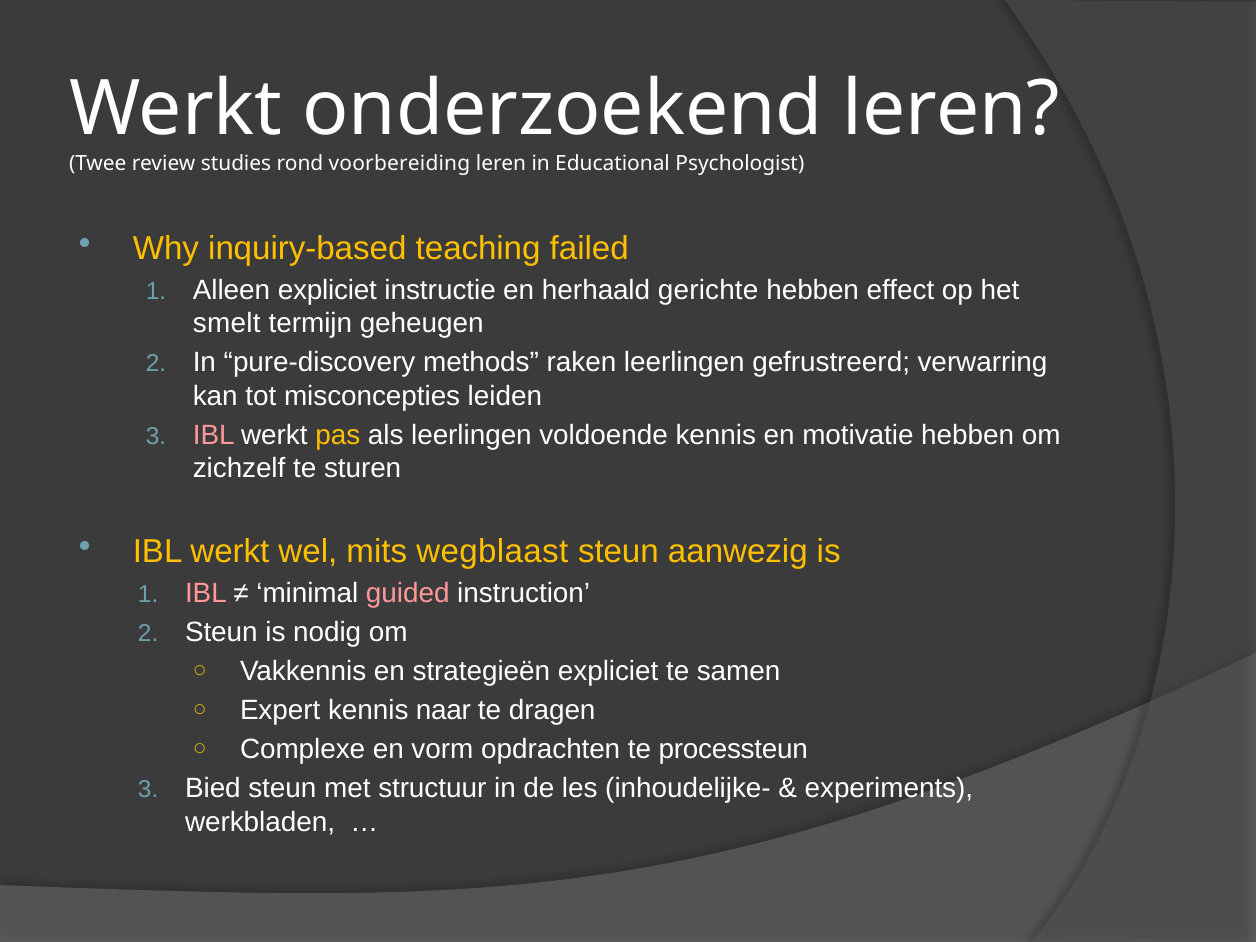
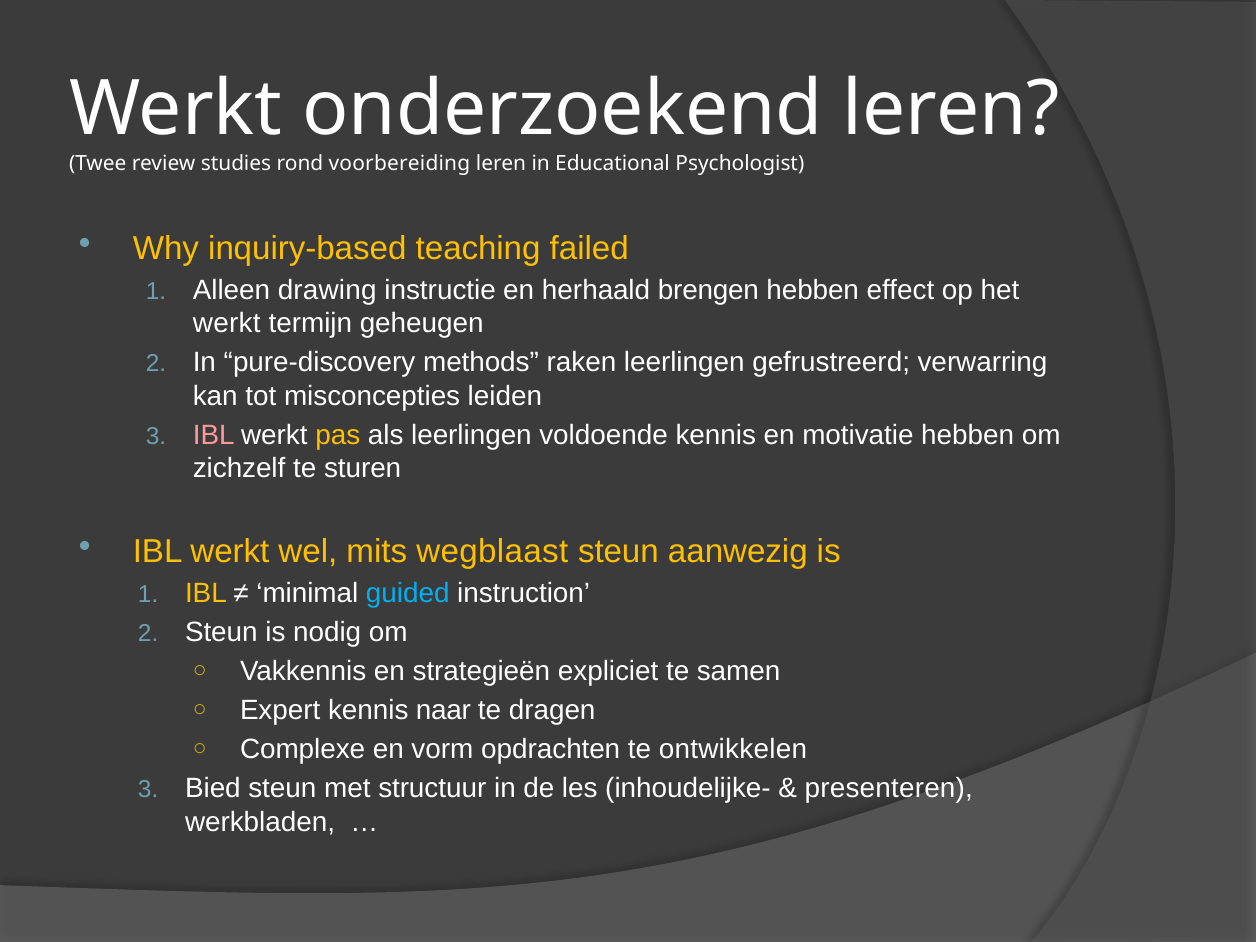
Alleen expliciet: expliciet -> drawing (327, 290)
gerichte: gerichte -> brengen (708, 290)
smelt: smelt -> werkt (227, 323)
IBL colour: pink -> yellow (206, 593)
guided colour: pink -> light blue (408, 593)
processteun: processteun -> ontwikkelen (733, 750)
experiments: experiments -> presenteren (889, 789)
